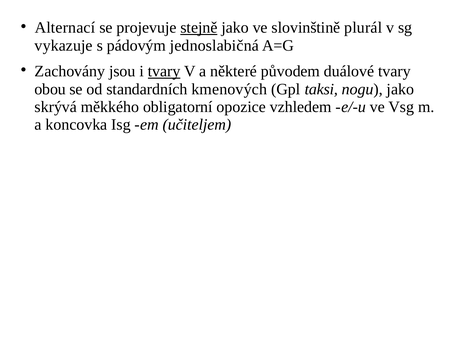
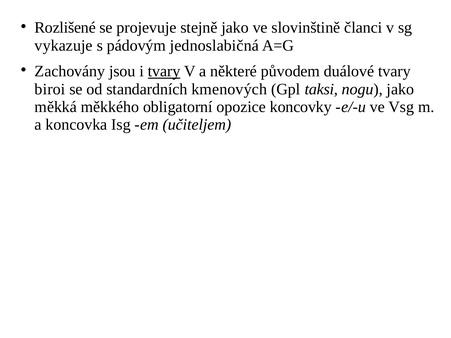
Alternací: Alternací -> Rozlišené (65, 28)
stejně underline: present -> none (199, 28)
plurál: plurál -> članci (363, 28)
obou: obou -> biroi (50, 89)
skrývá: skrývá -> měkká (56, 107)
vzhledem: vzhledem -> koncovky (301, 107)
